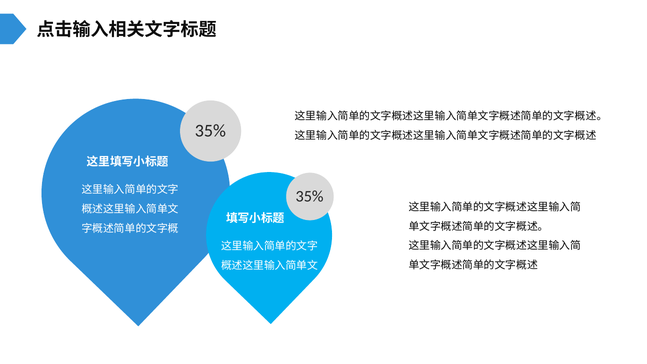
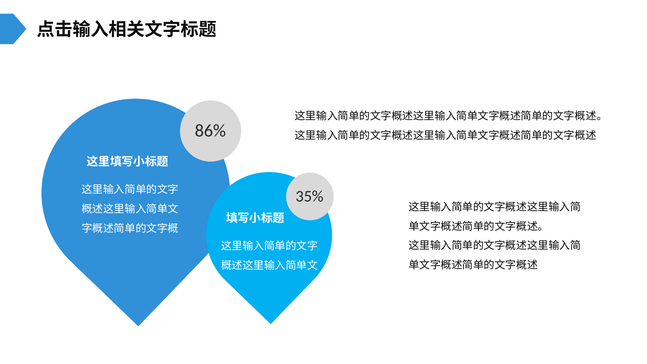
35%: 35% -> 86% (210, 131)
